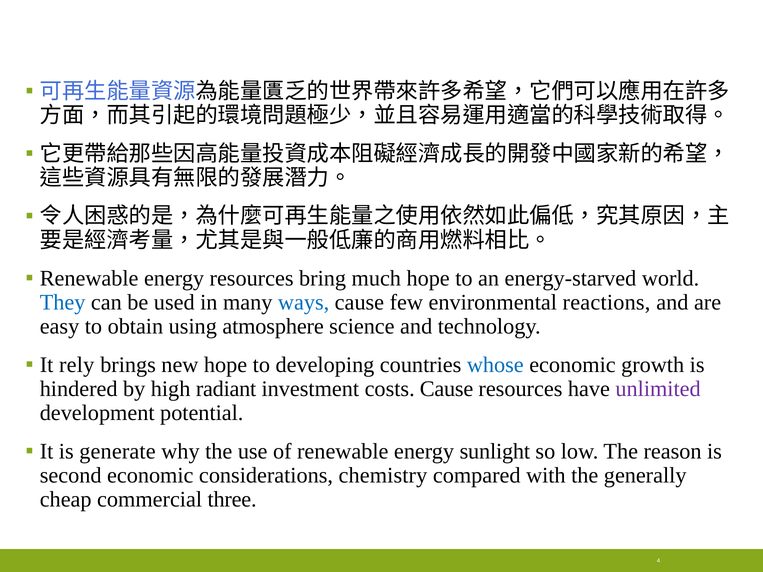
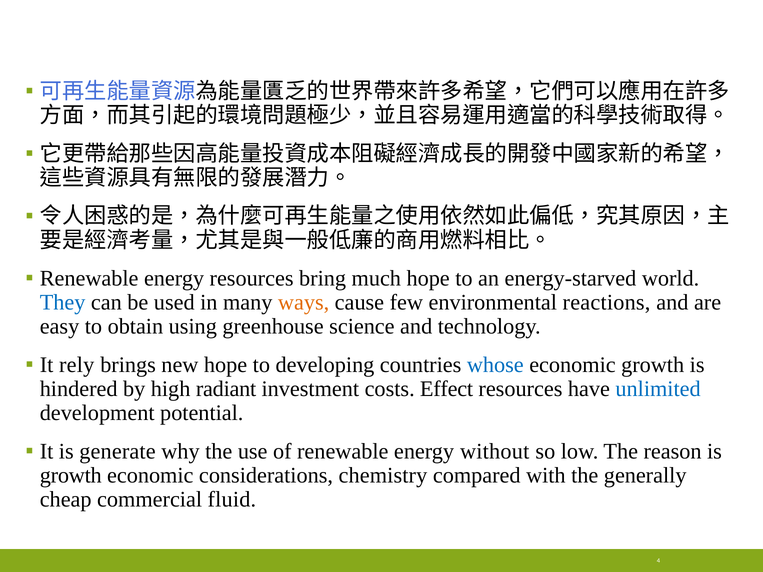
ways colour: blue -> orange (304, 303)
atmosphere: atmosphere -> greenhouse (273, 327)
costs Cause: Cause -> Effect (447, 389)
unlimited colour: purple -> blue (658, 389)
sunlight: sunlight -> without (495, 451)
second: second -> growth (71, 475)
three: three -> fluid (232, 499)
